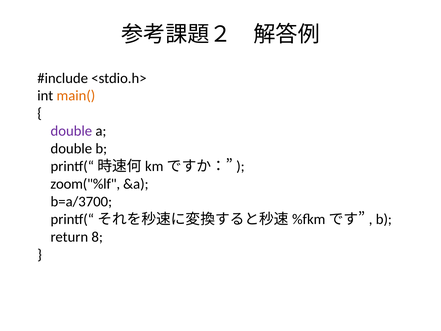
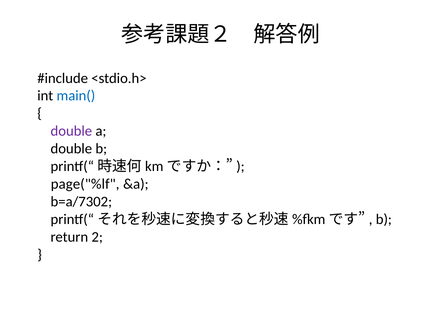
main( colour: orange -> blue (76, 96)
zoom("%lf: zoom("%lf -> page("%lf (85, 184)
b=a/3700: b=a/3700 -> b=a/7302 (81, 202)
8: 8 -> 2 (97, 237)
